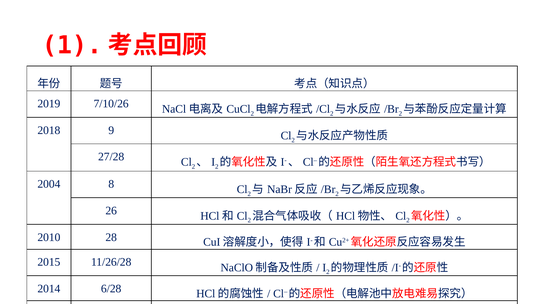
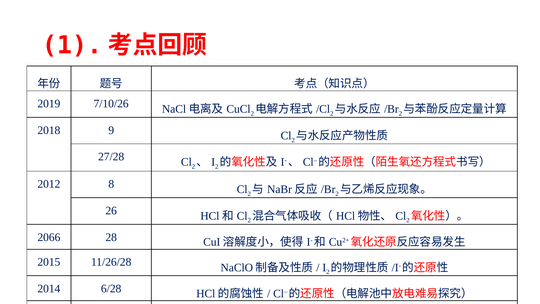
2004: 2004 -> 2012 (49, 184)
2010: 2010 -> 2066 (49, 237)
